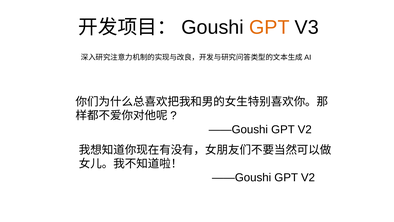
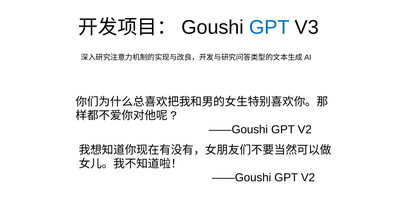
GPT colour: orange -> blue (269, 27)
